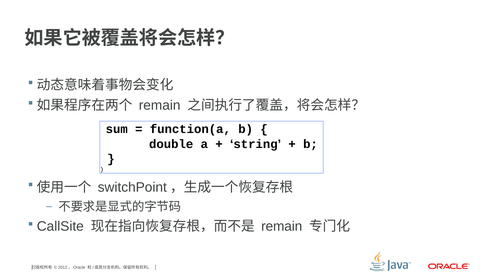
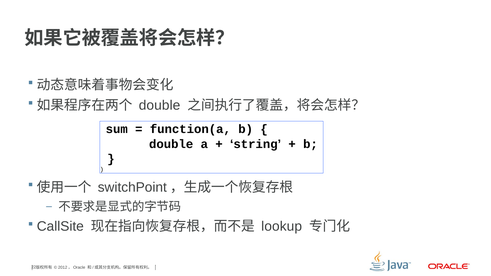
remain: remain -> double (160, 105)
remain: remain -> lookup (282, 227)
